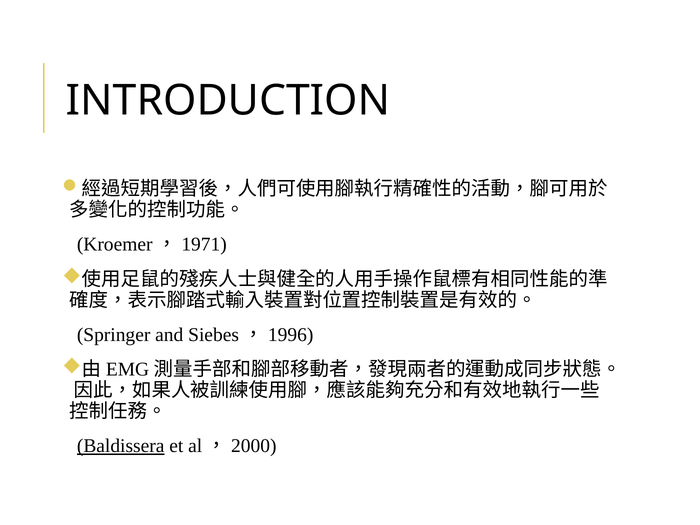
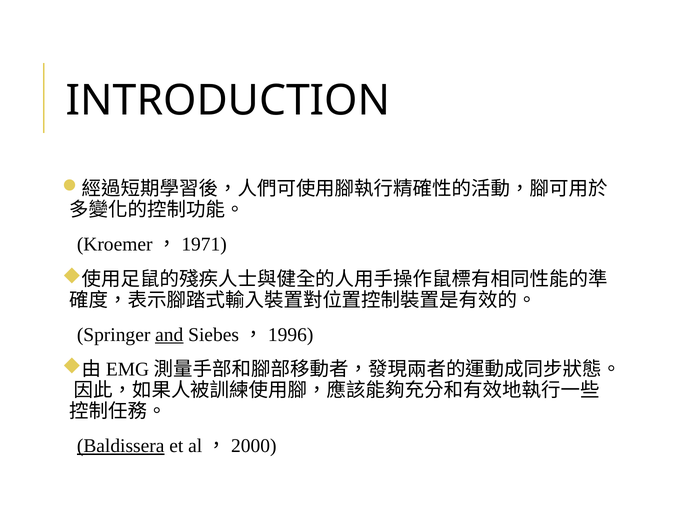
and underline: none -> present (169, 335)
